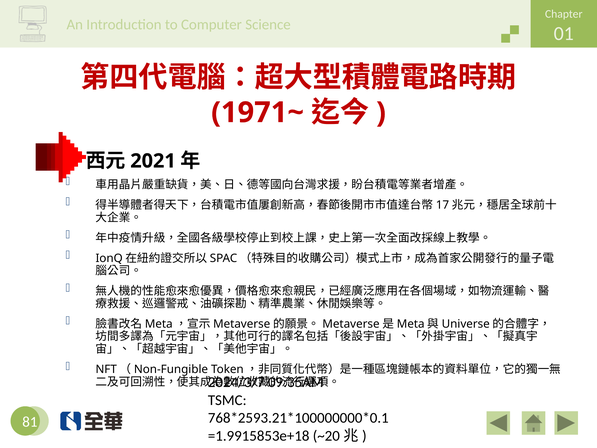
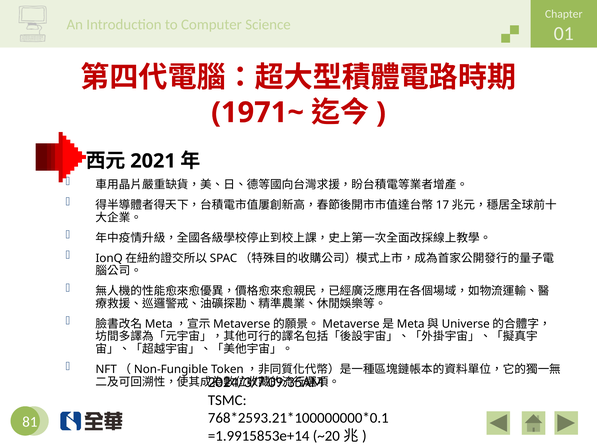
=1.9915853e+18: =1.9915853e+18 -> =1.9915853e+14 (259, 436)
